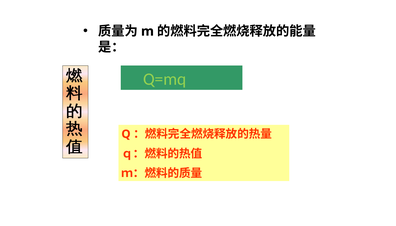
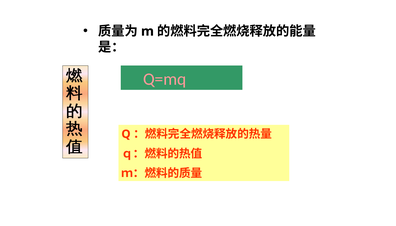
Q=mq colour: light green -> pink (165, 79)
